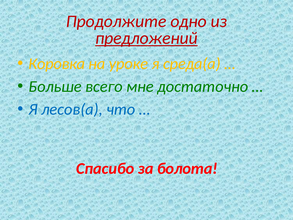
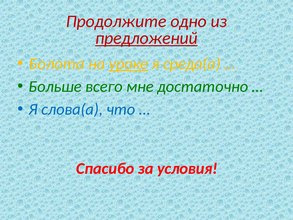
Коровка: Коровка -> Болота (57, 64)
уроке underline: none -> present (128, 64)
лесов(а: лесов(а -> слова(а (72, 109)
болота: болота -> условия (187, 168)
